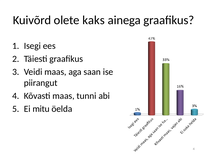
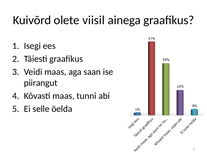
kaks: kaks -> viisil (94, 20)
mitu: mitu -> selle (41, 108)
